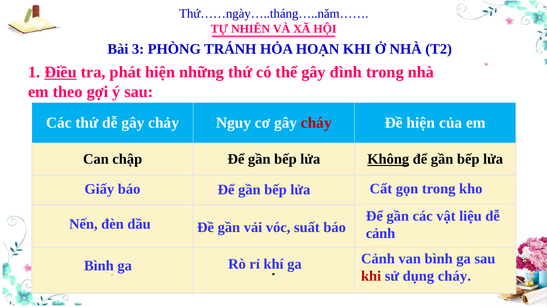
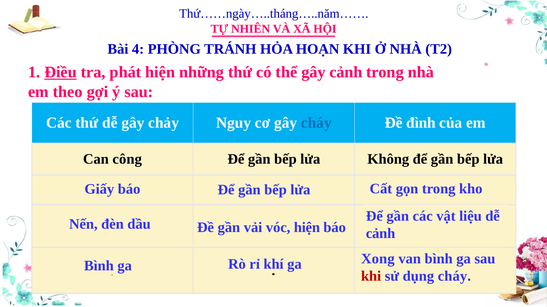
3: 3 -> 4 (138, 49)
gây đình: đình -> cảnh (346, 72)
cháy colour: red -> blue (316, 123)
Đề hiện: hiện -> đình (421, 123)
chập: chập -> công (127, 159)
Không underline: present -> none (388, 159)
suất: suất -> hiện (307, 228)
Cảnh: Cảnh -> Xong (378, 259)
